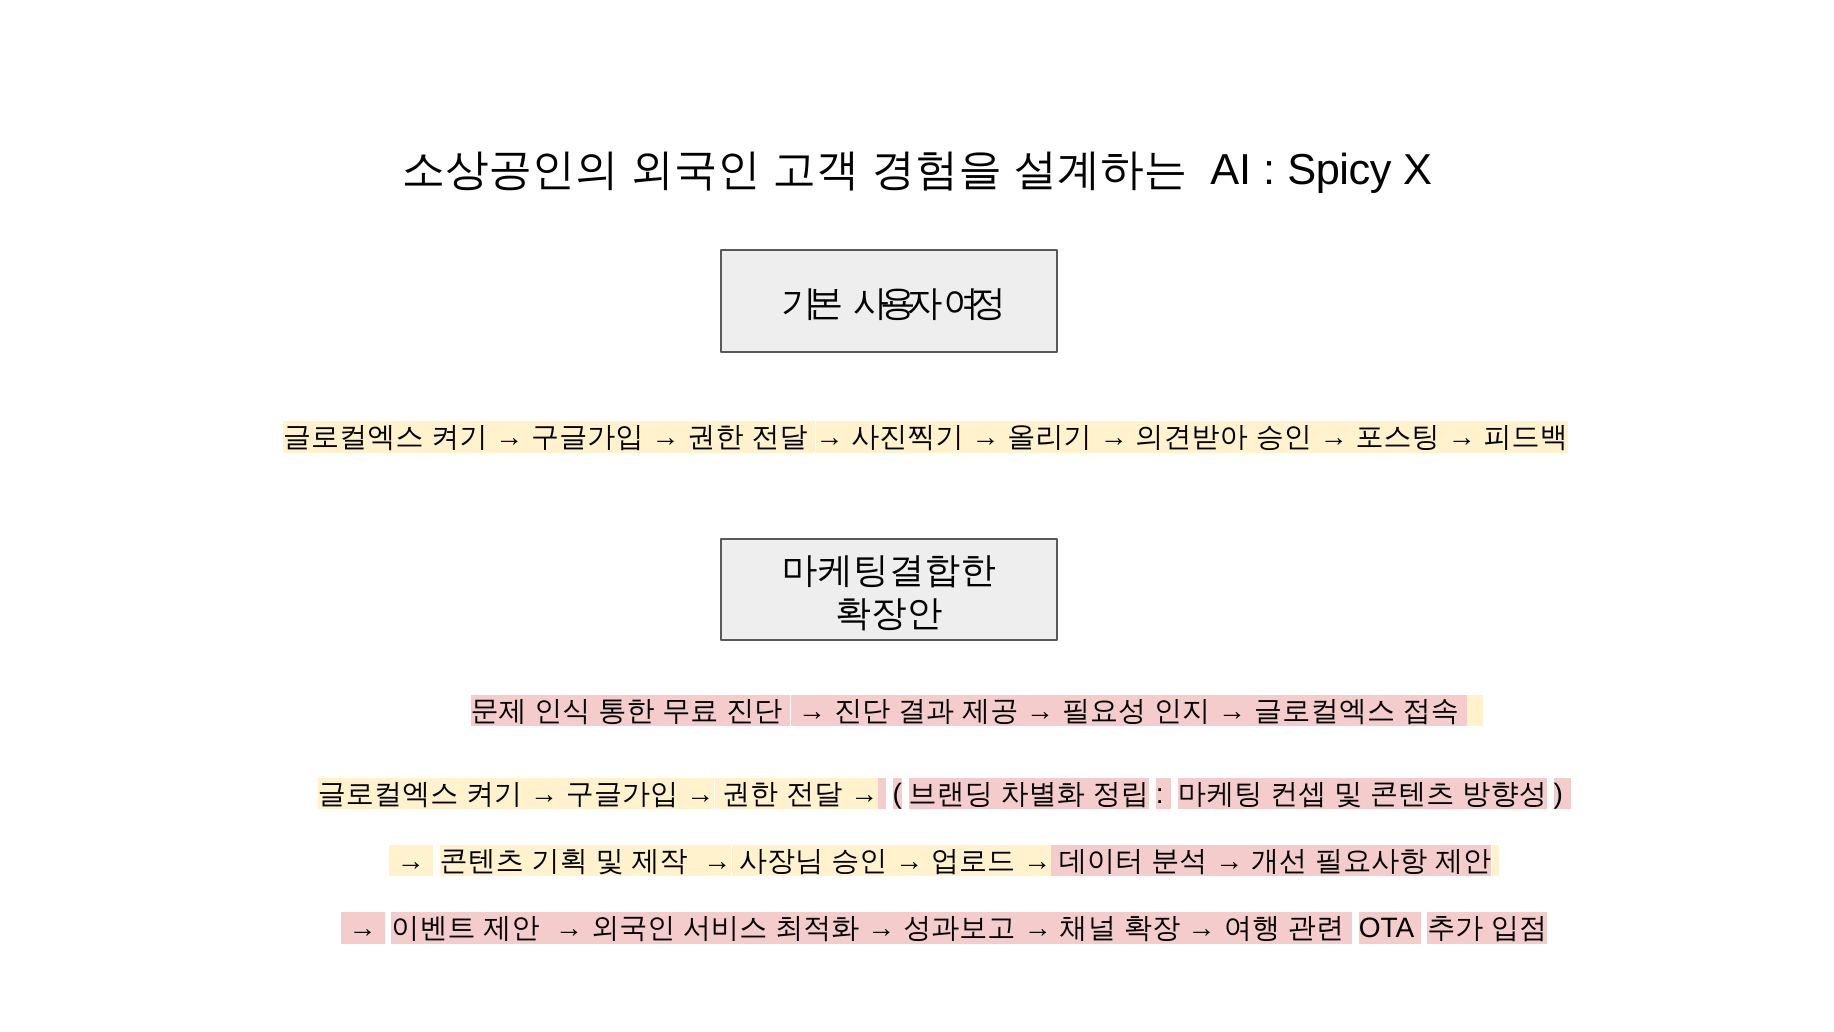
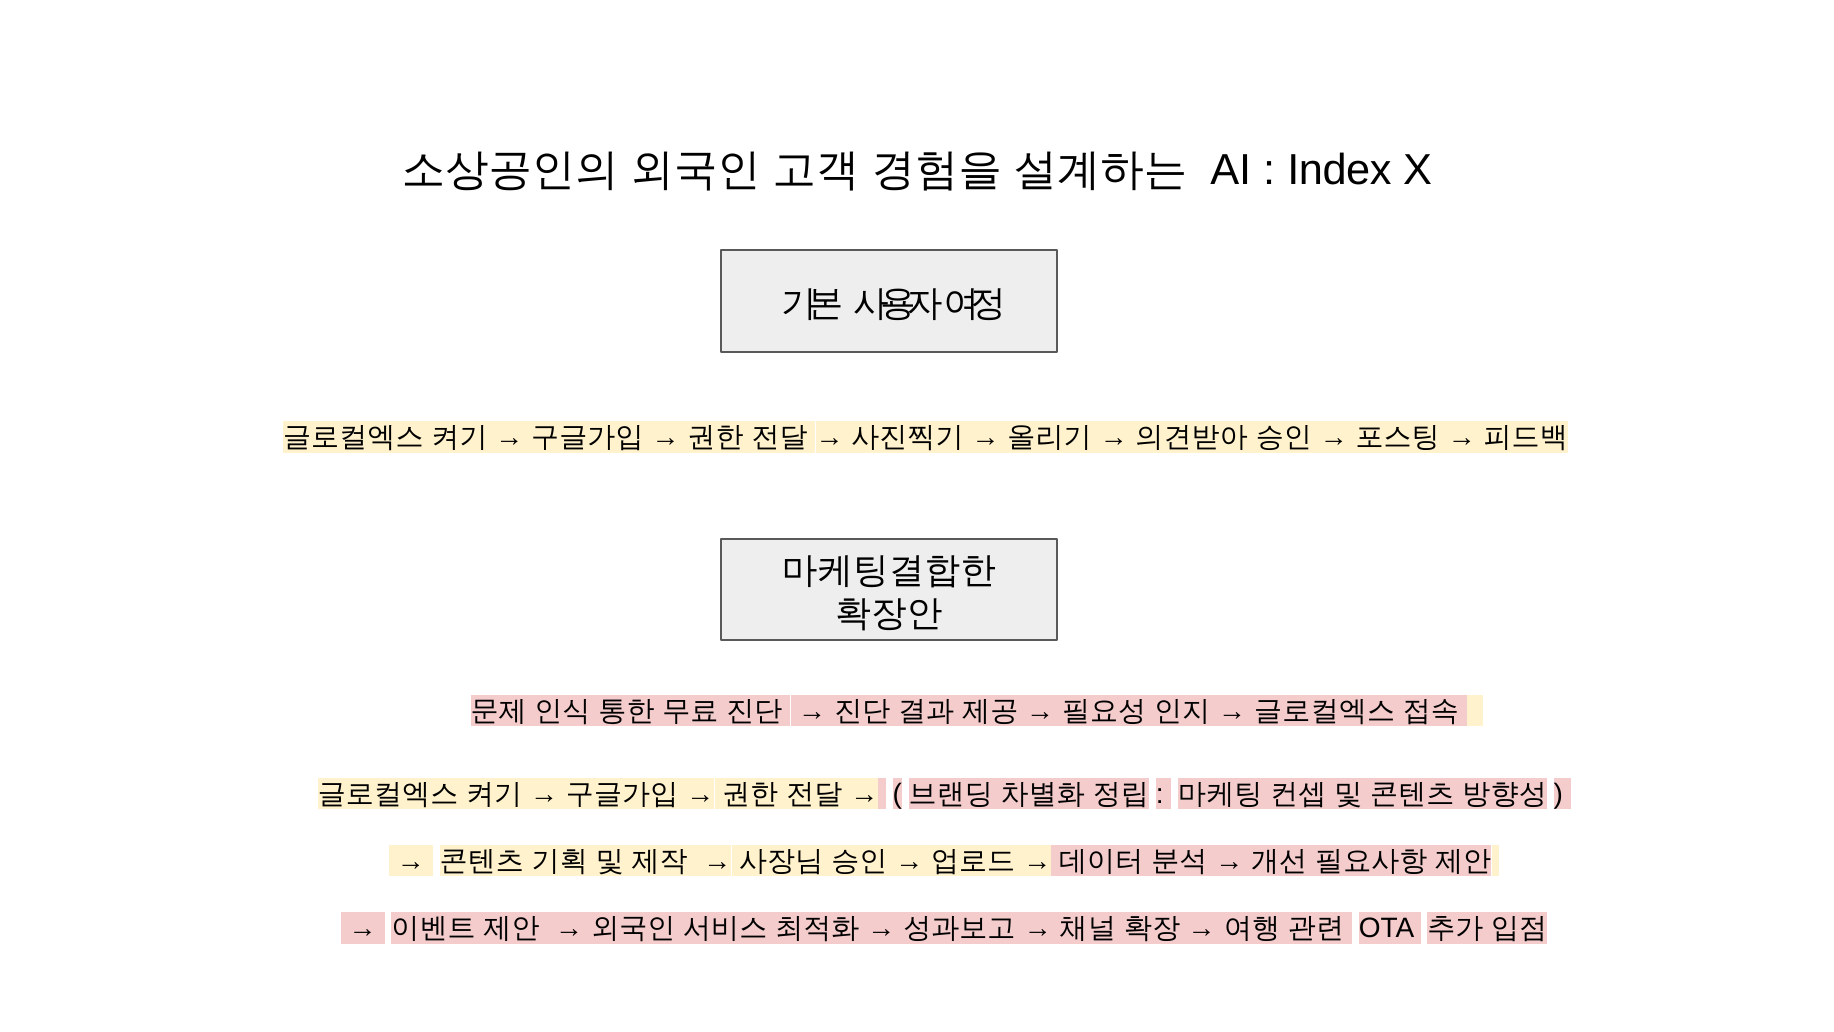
Spicy: Spicy -> Index (1339, 171)
